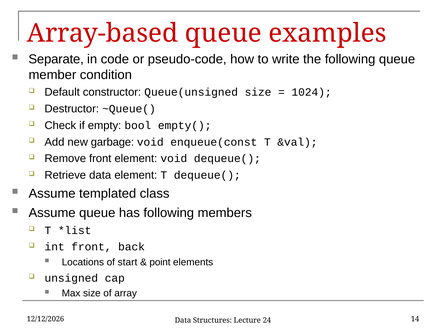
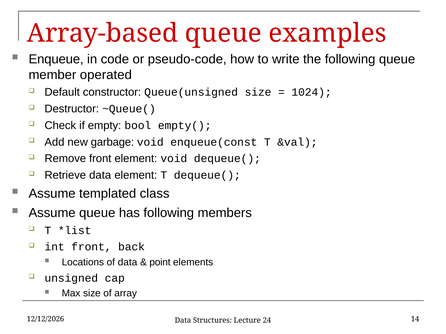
Separate: Separate -> Enqueue (56, 59)
condition: condition -> operated (106, 75)
of start: start -> data (128, 263)
